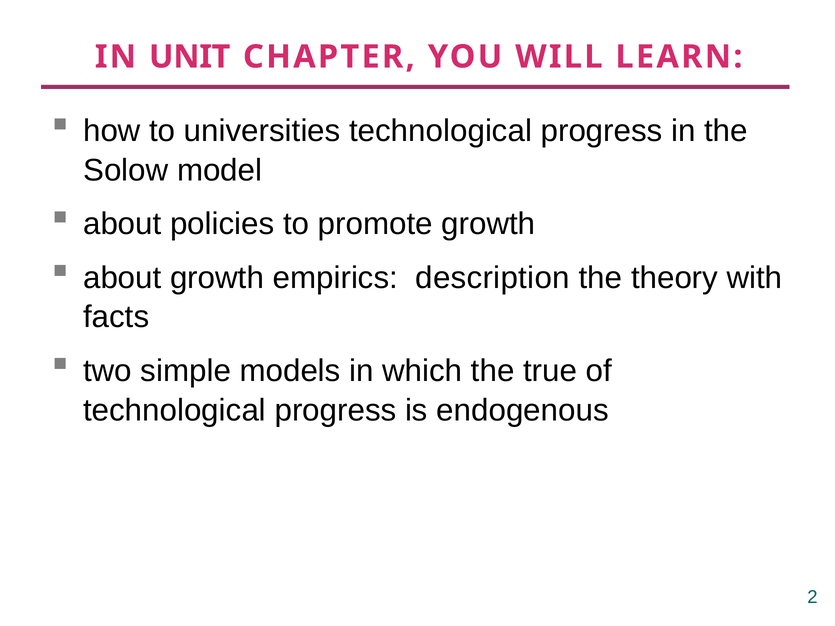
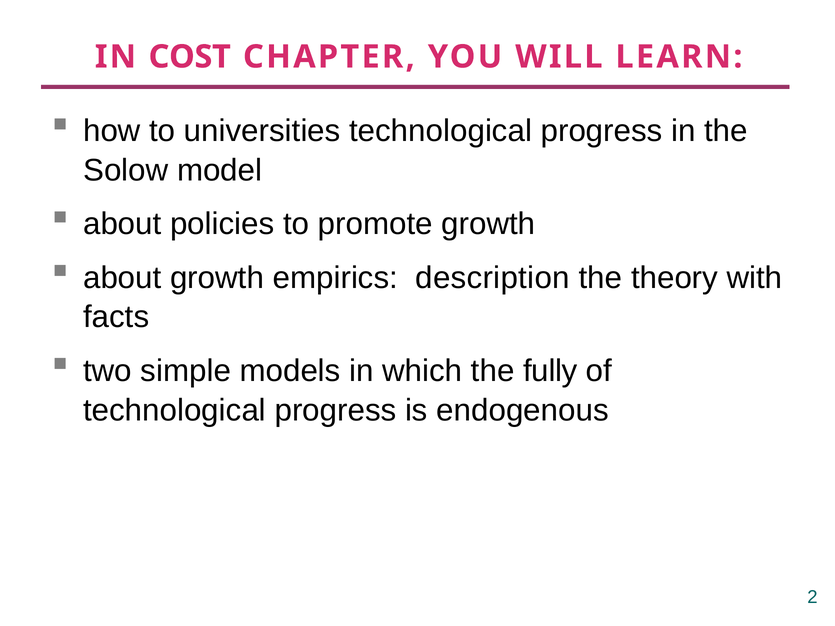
UNIT: UNIT -> COST (190, 57)
true: true -> fully (550, 371)
